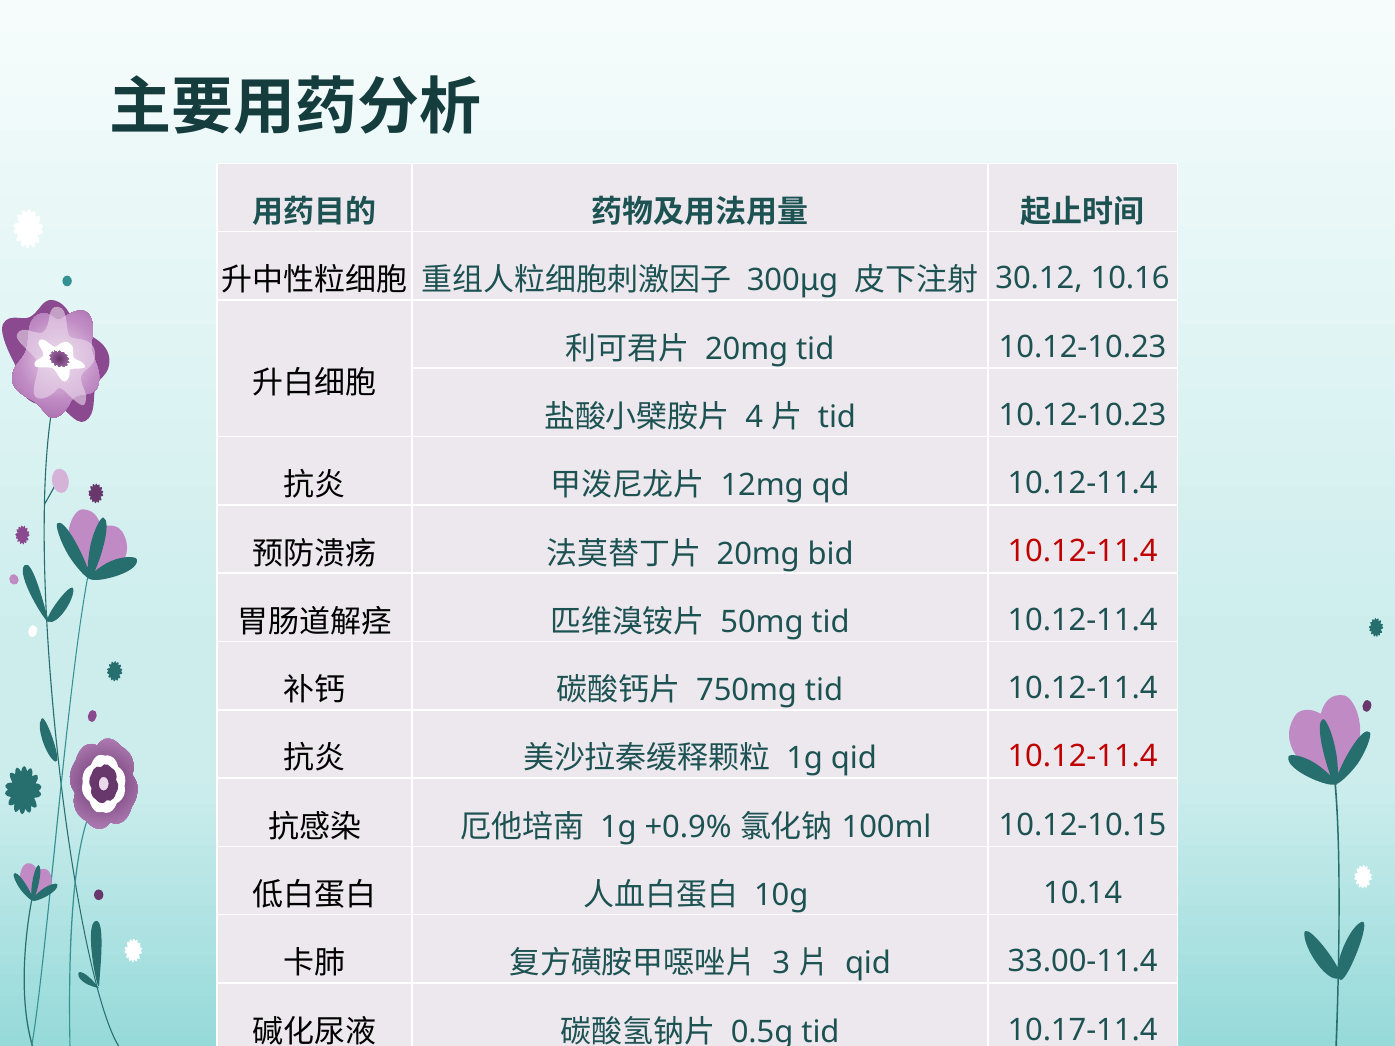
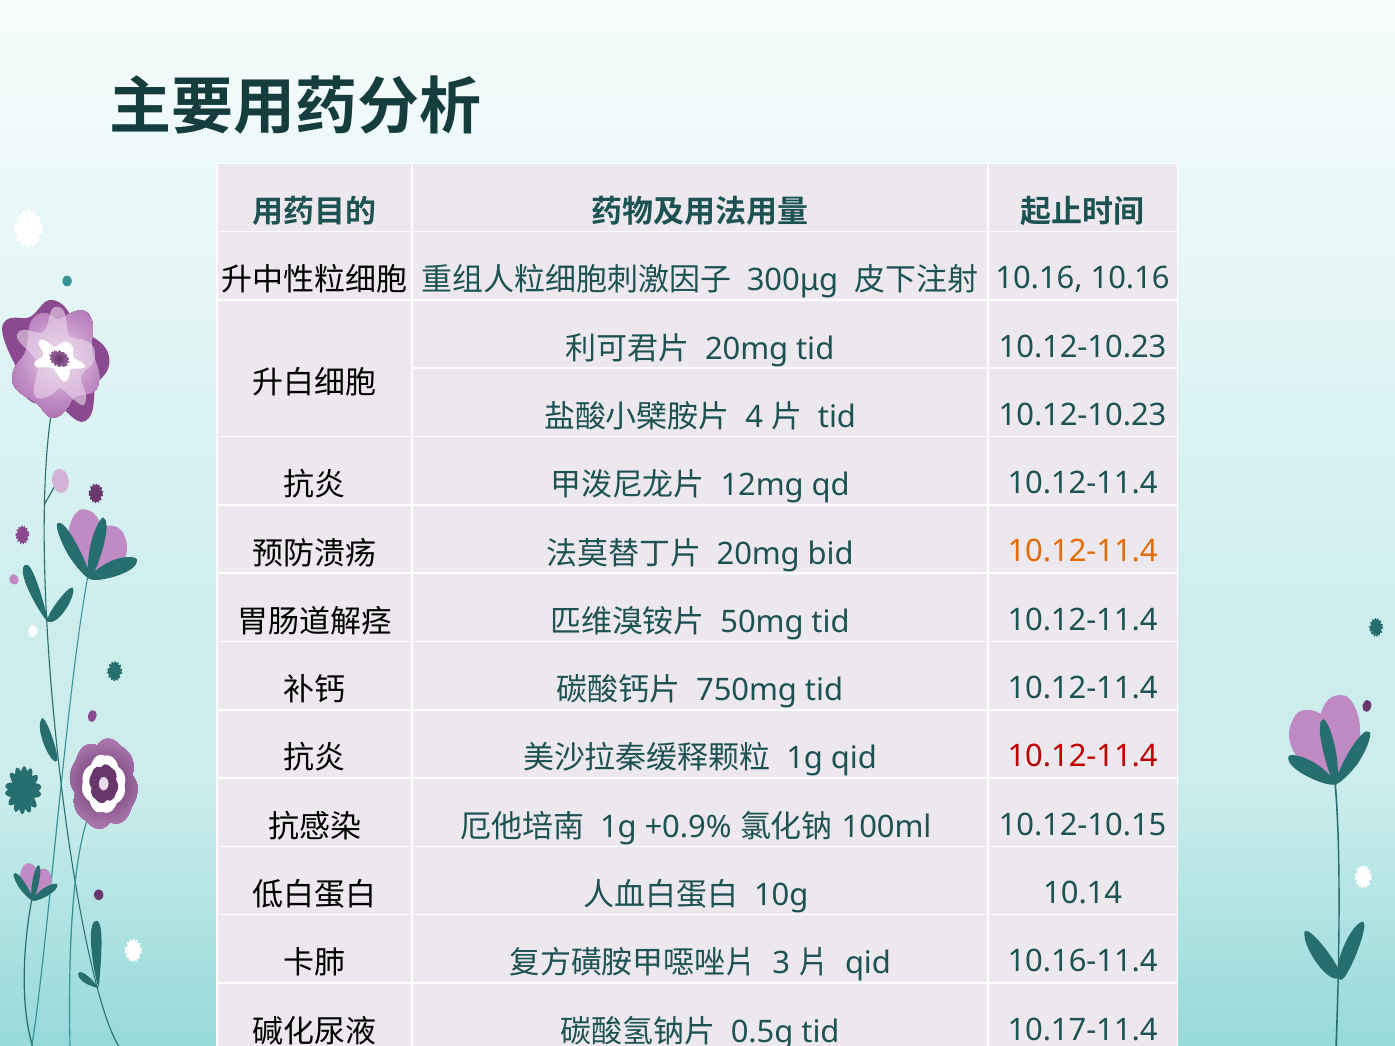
30.12: 30.12 -> 10.16 (1039, 279)
10.12-11.4 colour: red -> orange (1083, 552)
33.00-11.4: 33.00-11.4 -> 10.16-11.4 (1083, 962)
